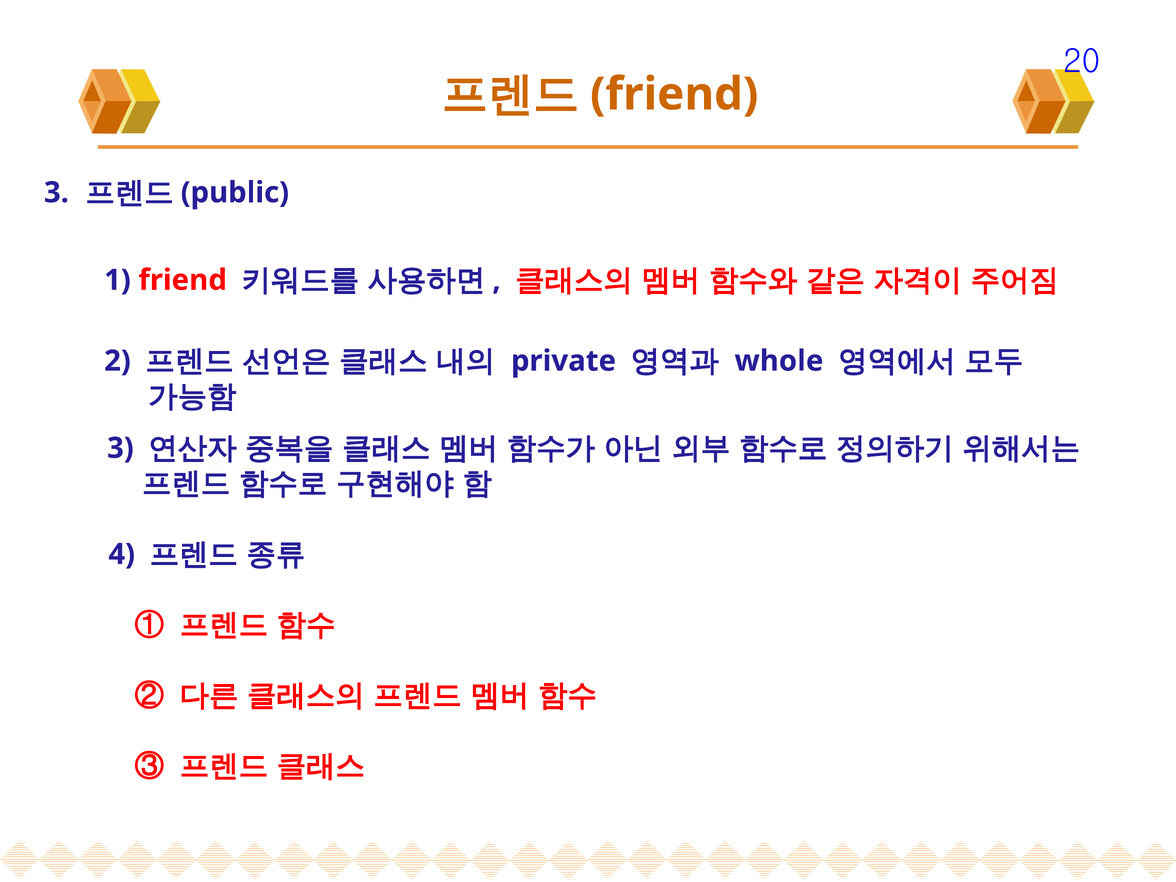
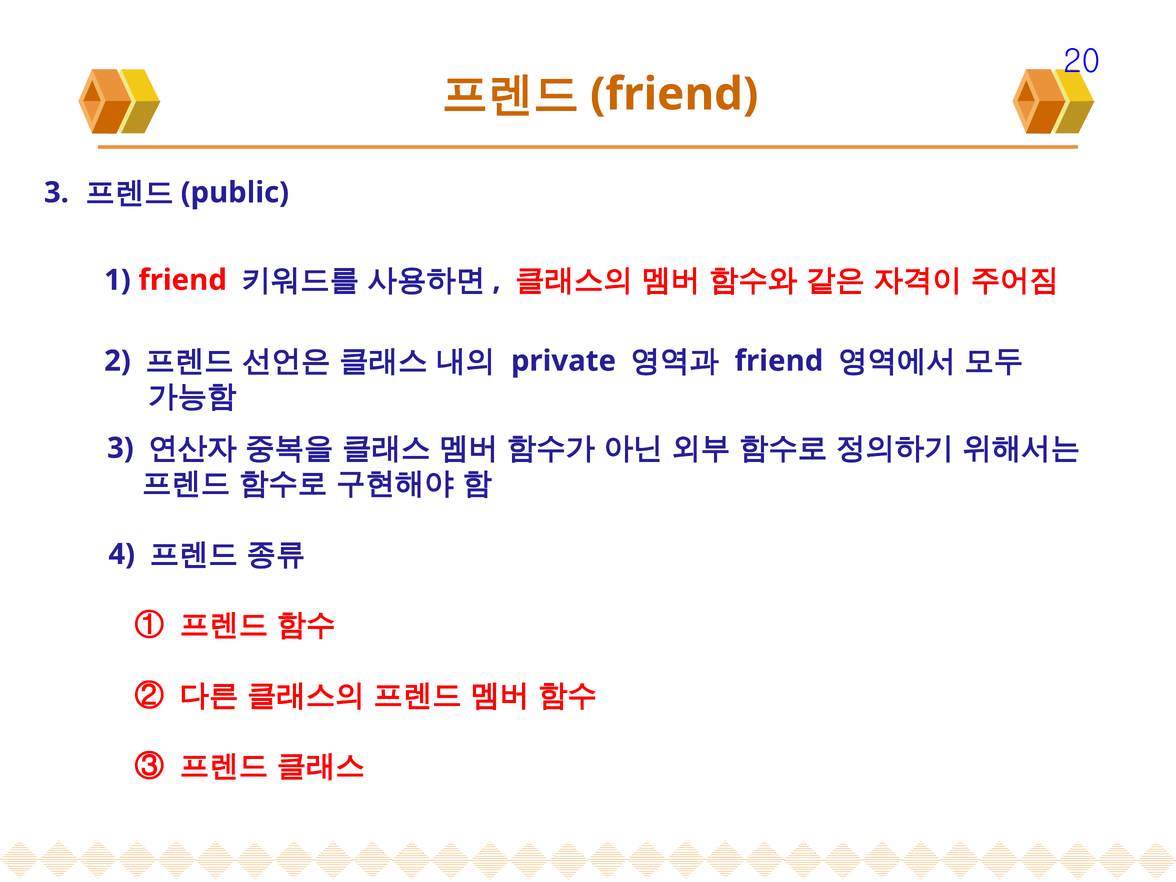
whole: whole -> friend (779, 361)
